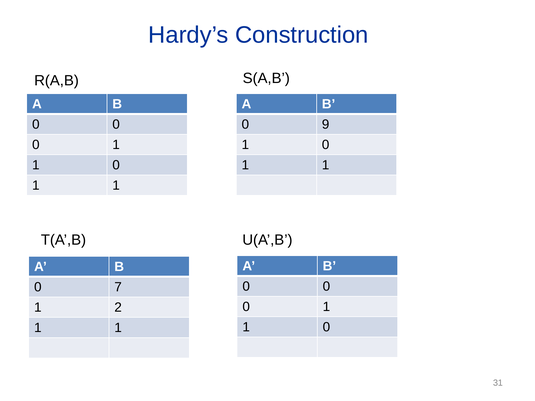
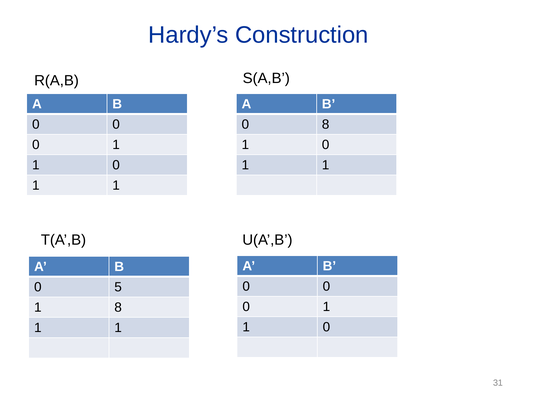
0 9: 9 -> 8 (326, 124)
7: 7 -> 5 (118, 287)
1 2: 2 -> 8 (118, 308)
